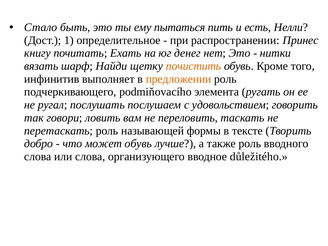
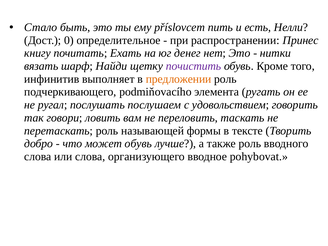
пытаться: пытаться -> příslovcem (180, 27)
1: 1 -> 0 (69, 40)
почистить colour: orange -> purple (194, 66)
důležitého: důležitého -> pohybovat (259, 157)
